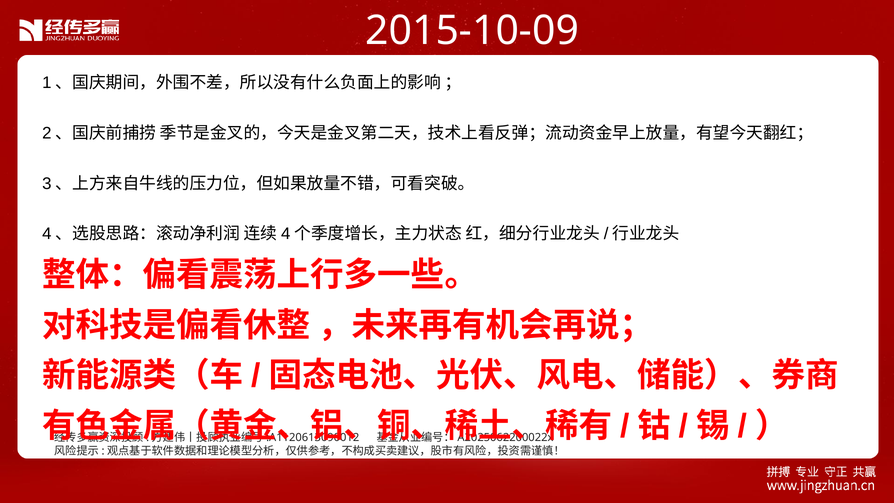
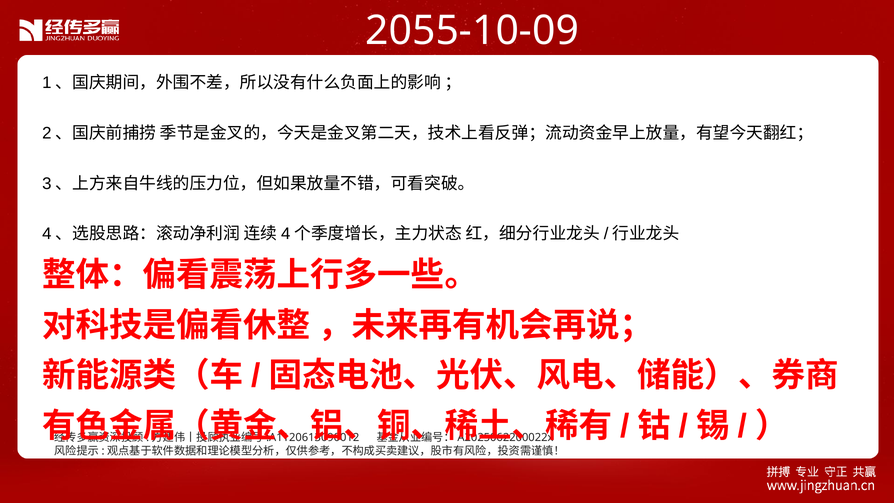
2015-10-09: 2015-10-09 -> 2055-10-09 (472, 31)
